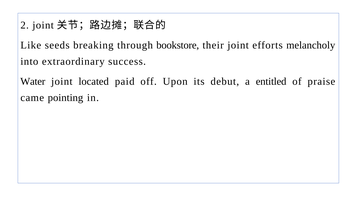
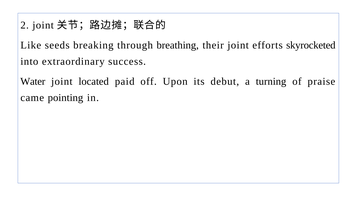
bookstore: bookstore -> breathing (178, 45)
melancholy: melancholy -> skyrocketed (311, 45)
entitled: entitled -> turning (271, 81)
